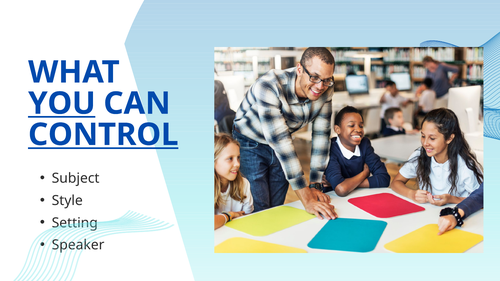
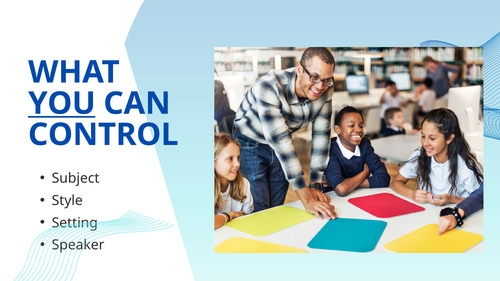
CONTROL underline: present -> none (103, 135)
